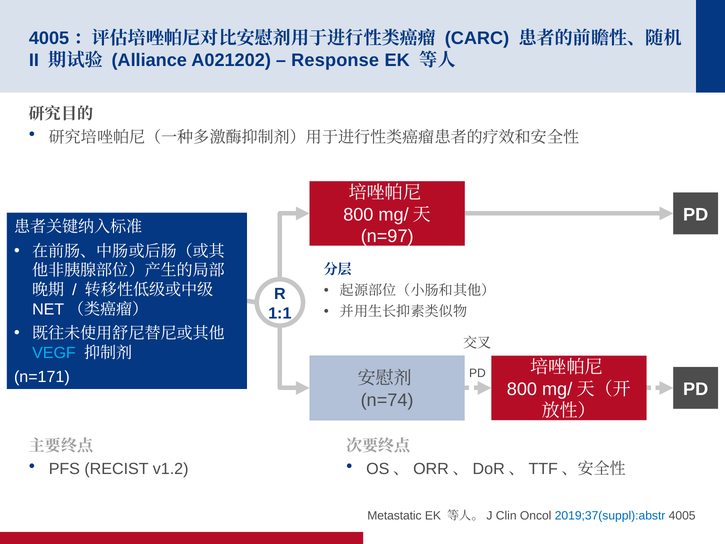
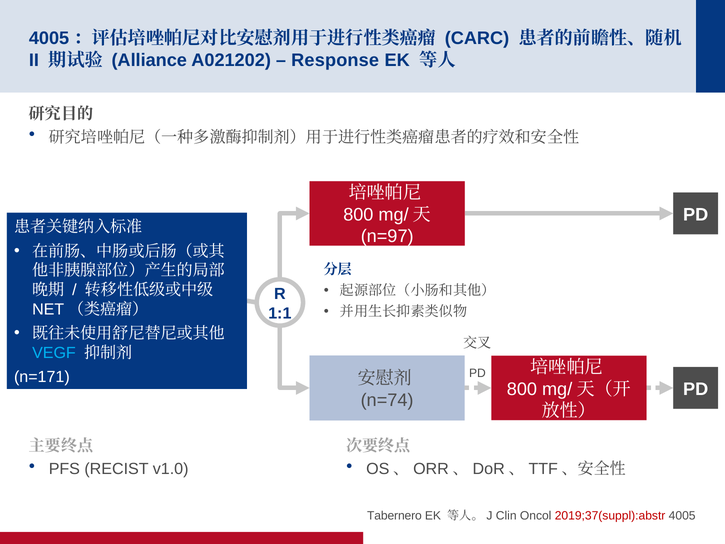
v1.2: v1.2 -> v1.0 (171, 469)
Metastatic: Metastatic -> Tabernero (394, 516)
2019;37(suppl):abstr colour: blue -> red (610, 516)
